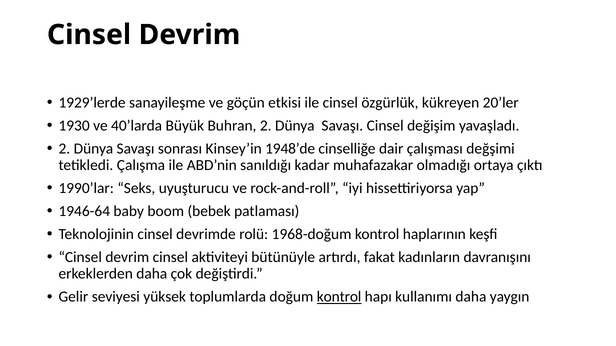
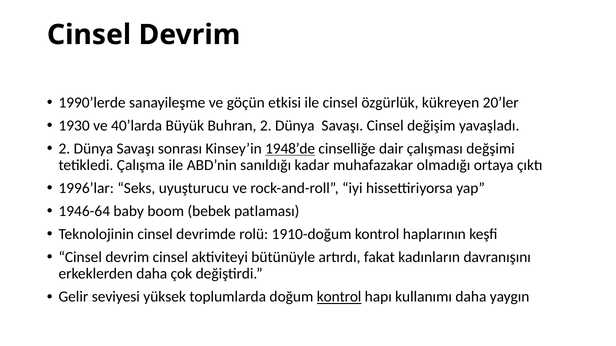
1929’lerde: 1929’lerde -> 1990’lerde (92, 103)
1948’de underline: none -> present (290, 149)
1990’lar: 1990’lar -> 1996’lar (86, 189)
1968-doğum: 1968-doğum -> 1910-doğum (312, 235)
